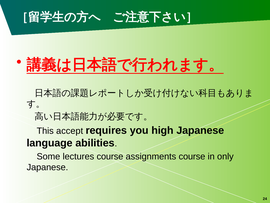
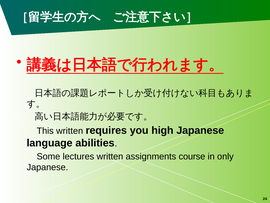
This accept: accept -> written (70, 131)
lectures course: course -> written (110, 156)
